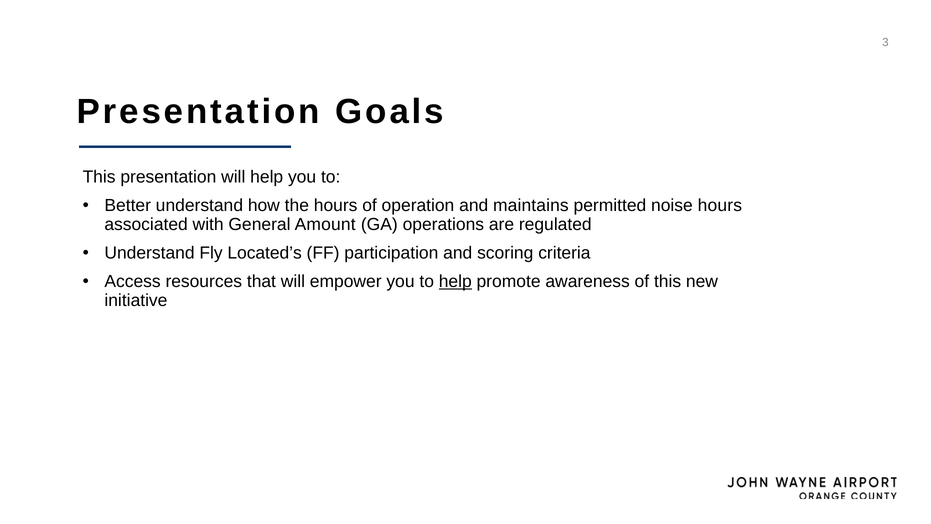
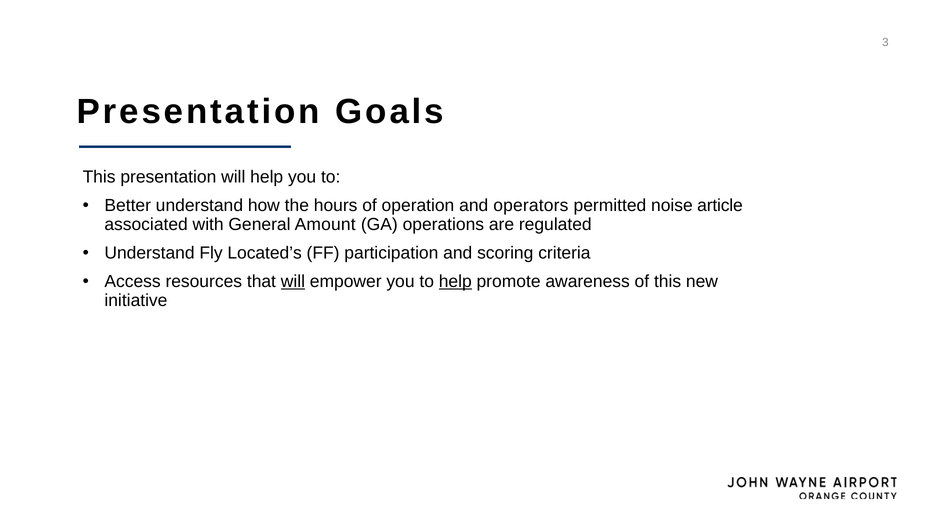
maintains: maintains -> operators (531, 206)
noise hours: hours -> article (720, 206)
will underline: none -> present (293, 282)
